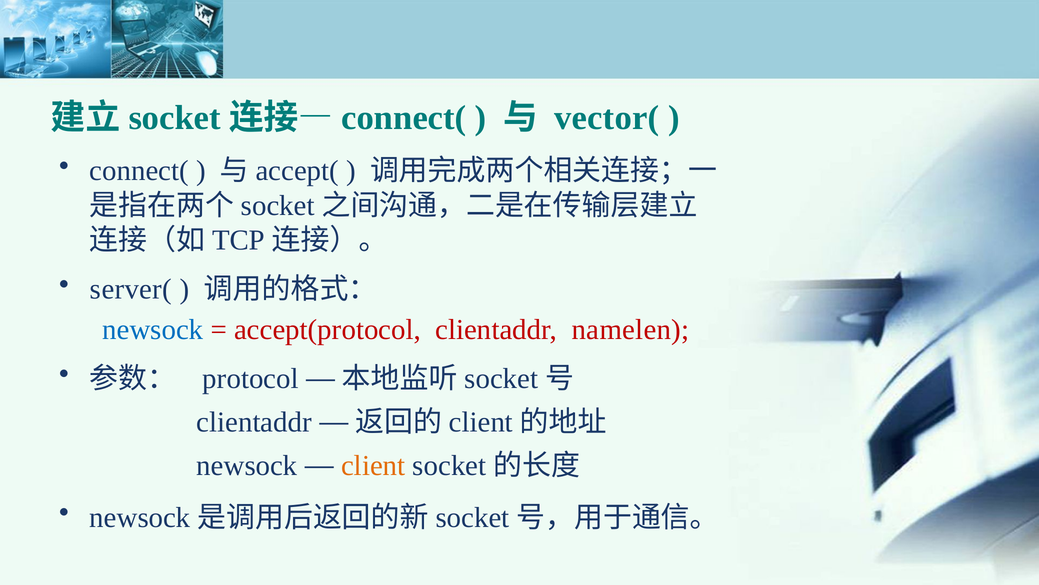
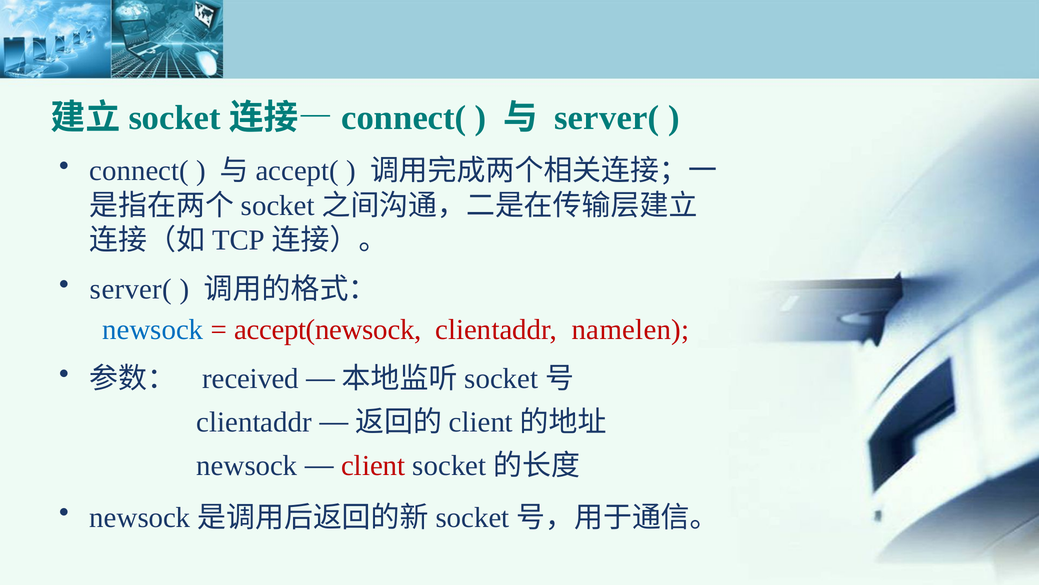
vector(: vector( -> server( (607, 118)
accept(protocol: accept(protocol -> accept(newsock (328, 330)
protocol: protocol -> received (251, 379)
client colour: orange -> red (373, 465)
